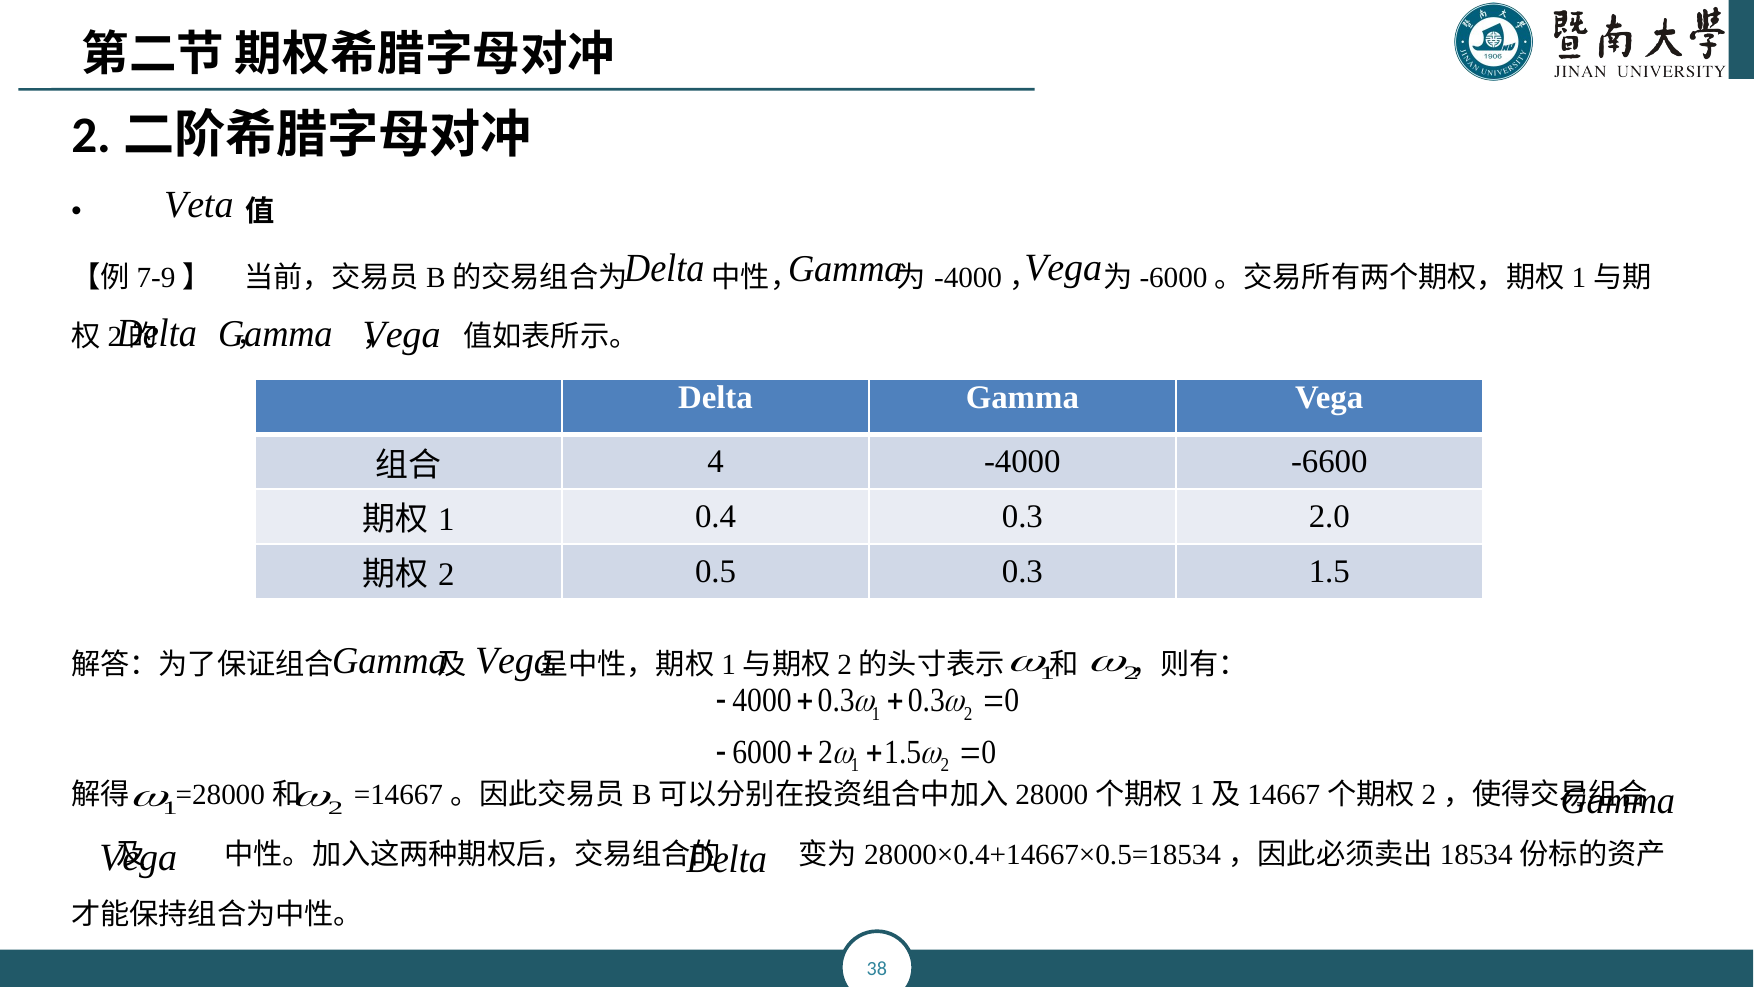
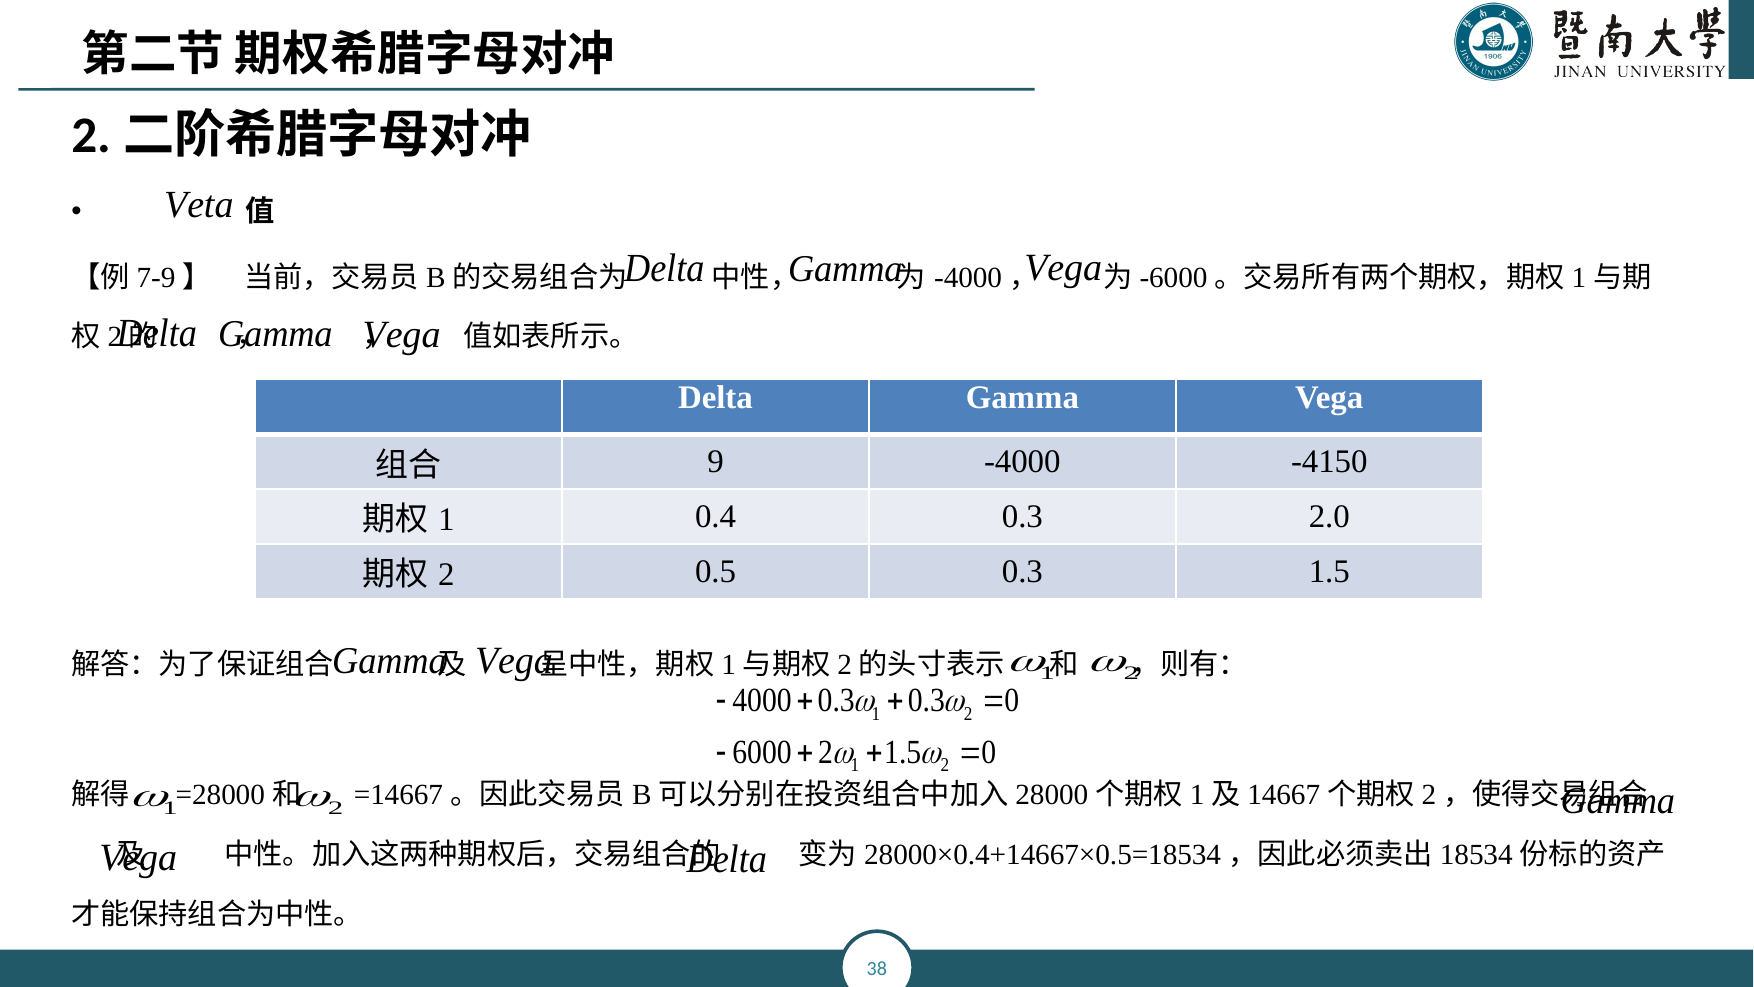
4: 4 -> 9 (716, 462)
-6600: -6600 -> -4150 (1329, 462)
